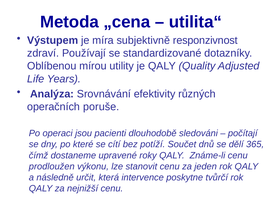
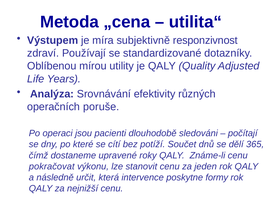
prodloužen: prodloužen -> pokračovat (52, 166)
tvůrčí: tvůrčí -> formy (217, 177)
